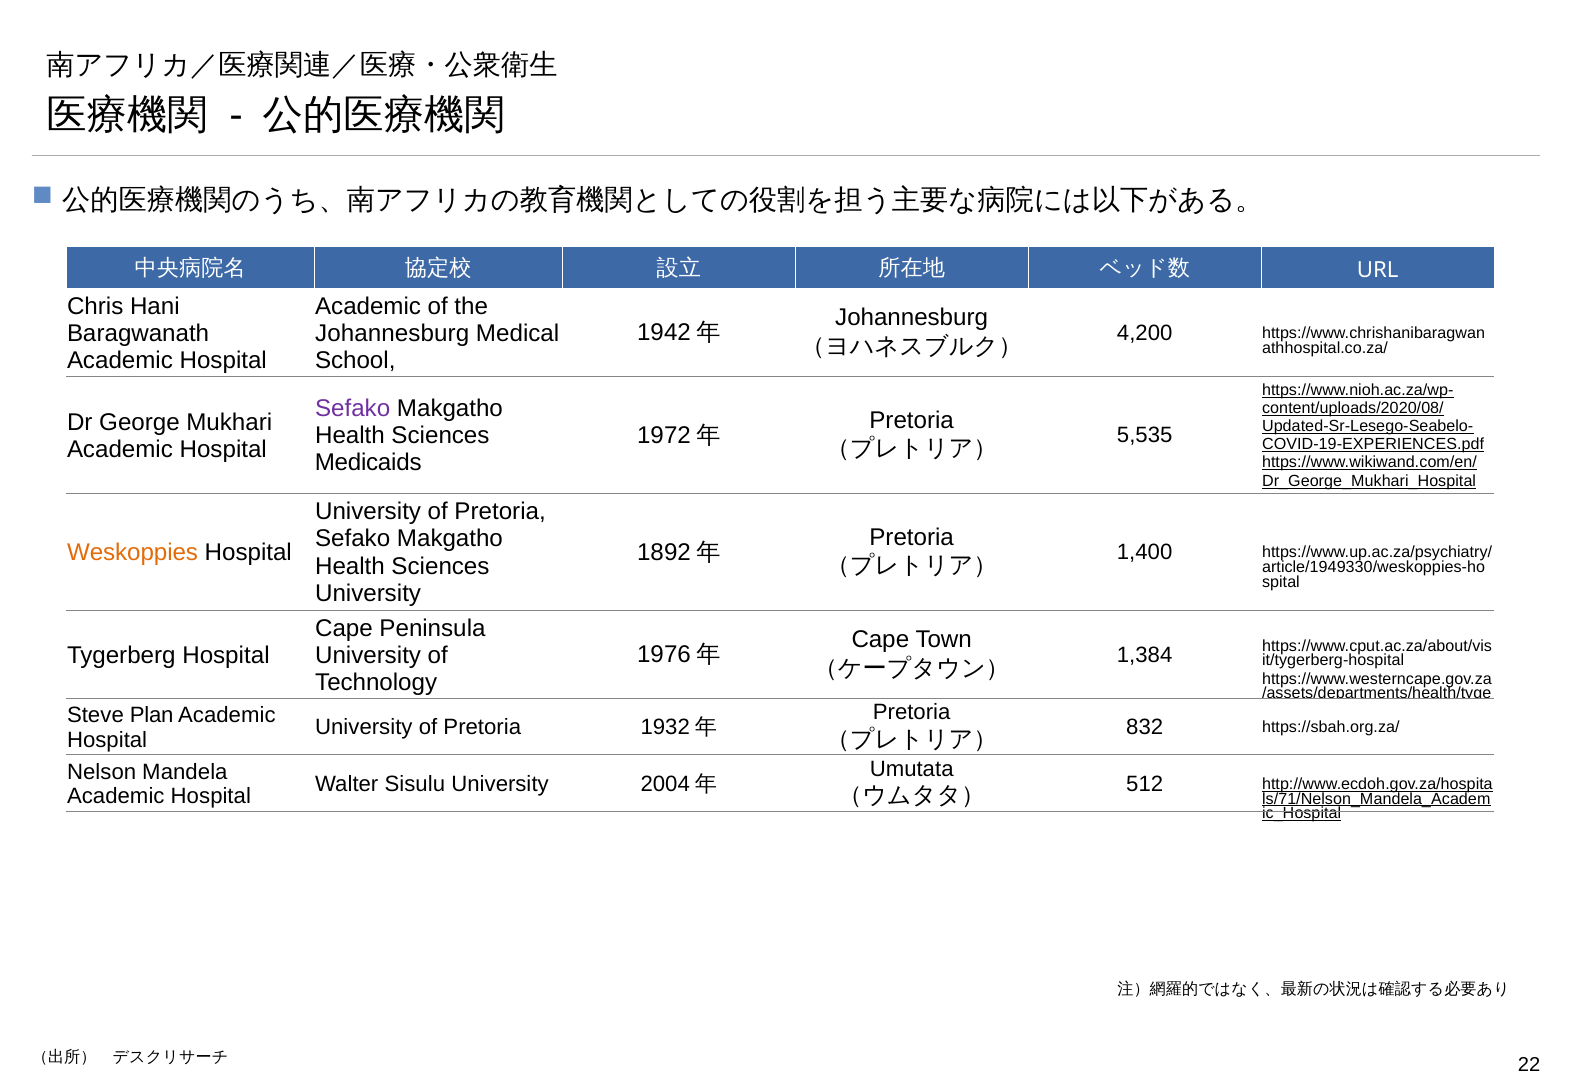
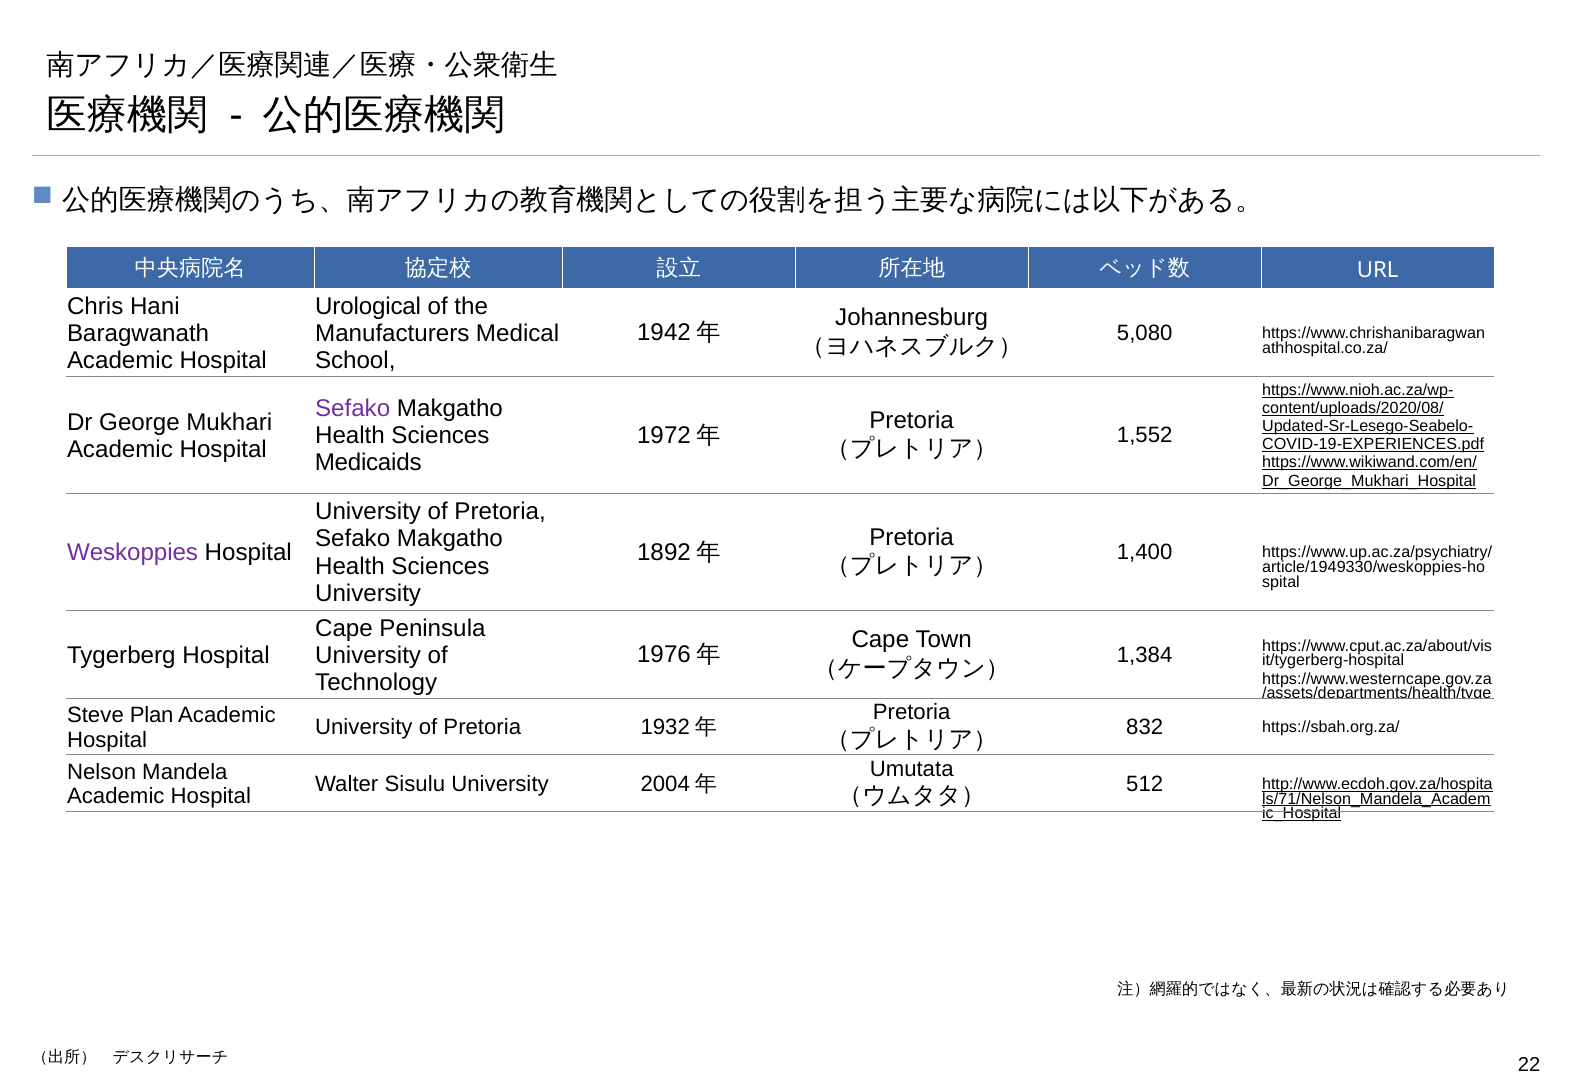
Academic: Academic -> Urological (368, 306)
Johannesburg: Johannesburg -> Manufacturers (392, 333)
4,200: 4,200 -> 5,080 (1145, 333)
5,535: 5,535 -> 1,552 (1145, 436)
Weskoppies colour: orange -> purple (133, 553)
